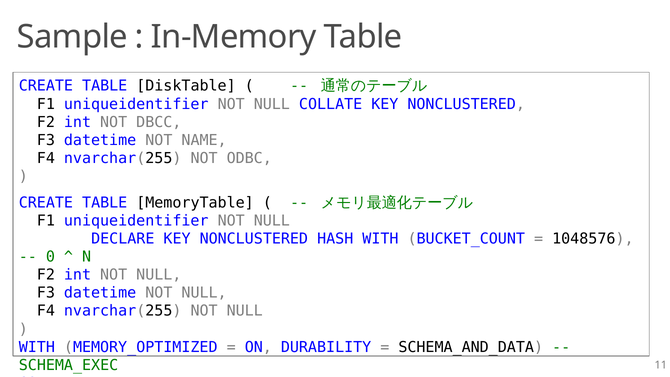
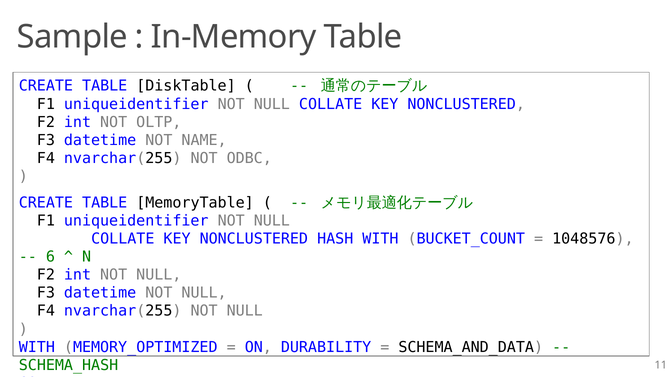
DBCC: DBCC -> OLTP (159, 122)
DECLARE: DECLARE -> COLLATE (123, 239)
0: 0 -> 6 (50, 257)
SCHEMA_EXEC: SCHEMA_EXEC -> SCHEMA_HASH (69, 365)
